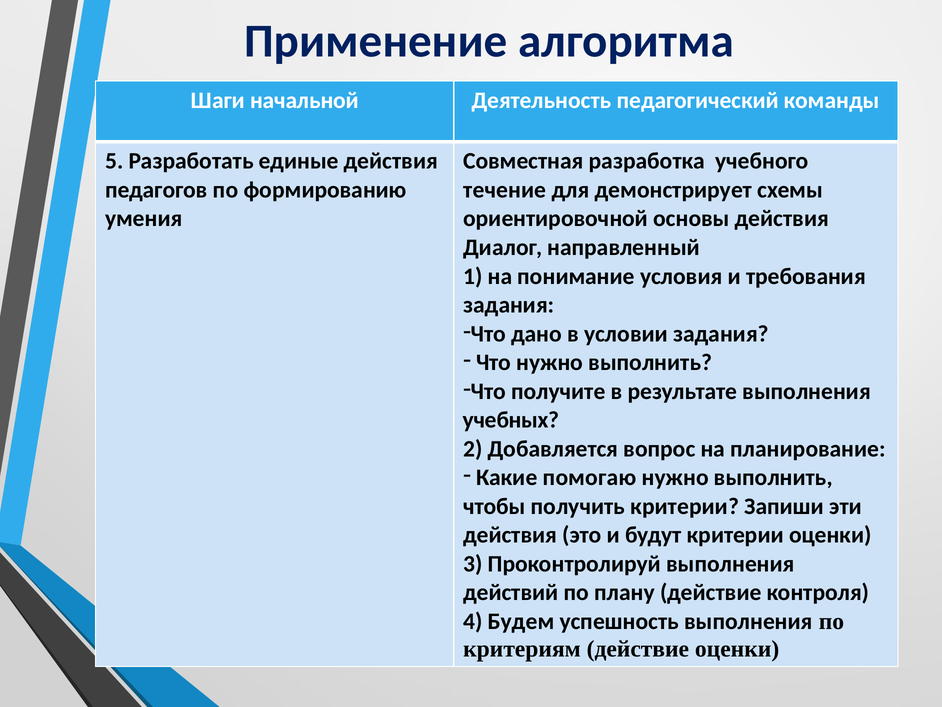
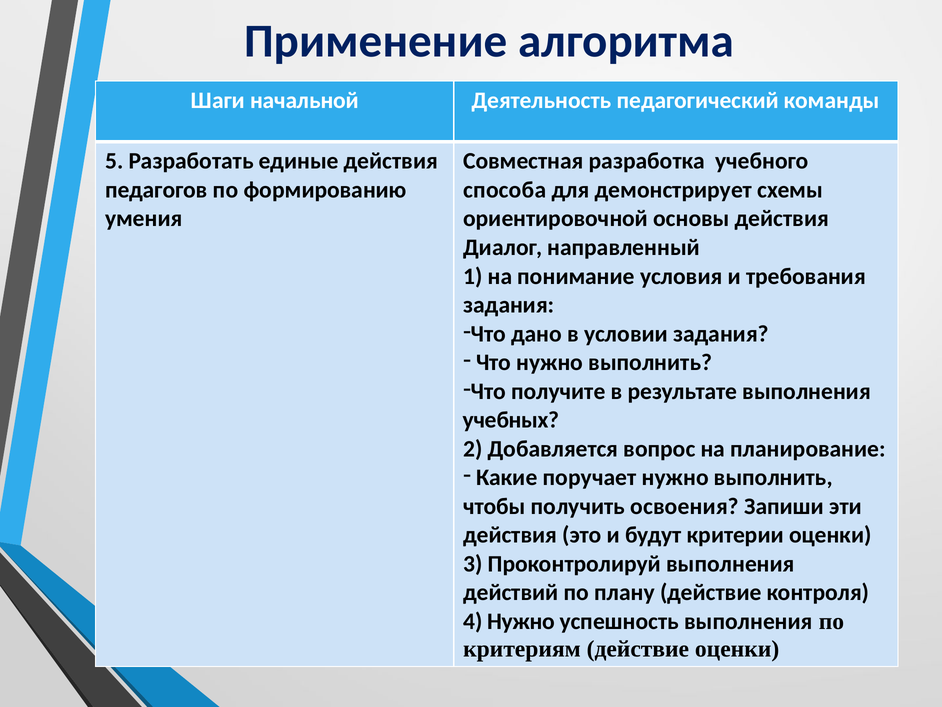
течение: течение -> способа (505, 190)
помогаю: помогаю -> поручает (590, 477)
получить критерии: критерии -> освоения (685, 506)
4 Будем: Будем -> Нужно (521, 621)
